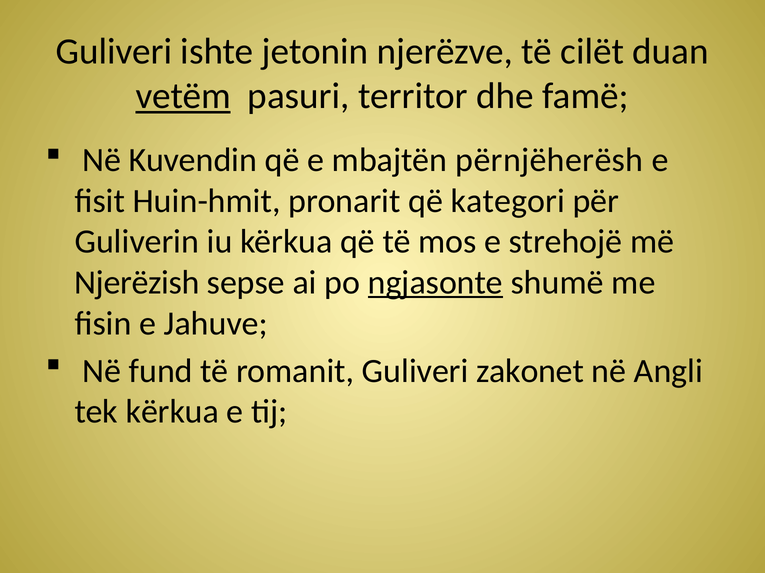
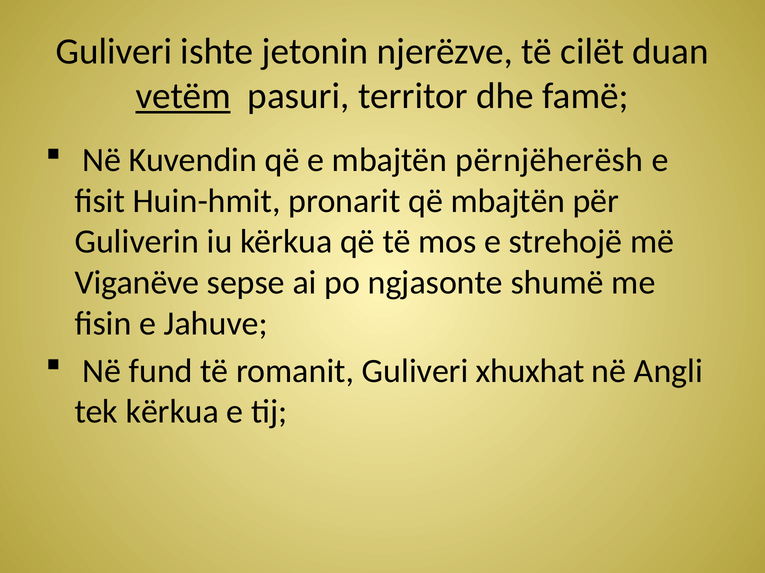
që kategori: kategori -> mbajtën (508, 201)
Njerëzish: Njerëzish -> Viganëve (137, 283)
ngjasonte underline: present -> none (435, 283)
zakonet: zakonet -> xhuxhat (530, 371)
